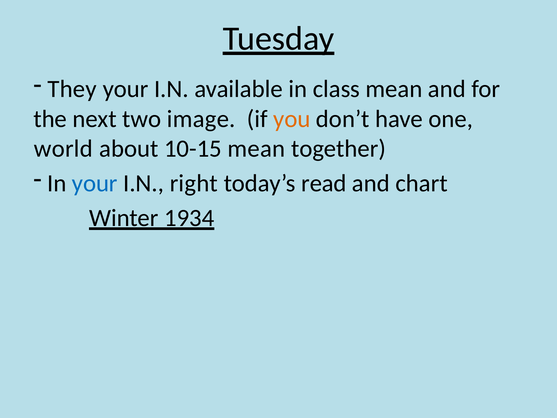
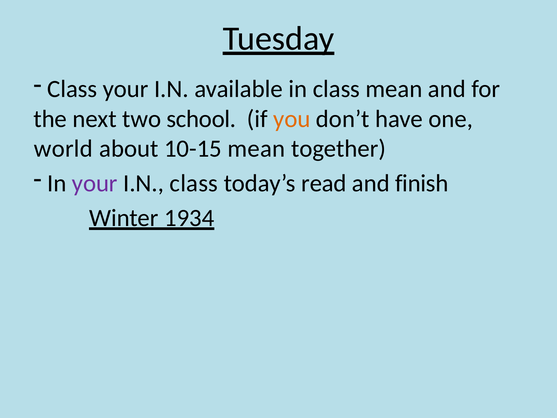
They: They -> Class (72, 89)
image: image -> school (201, 119)
your colour: blue -> purple (95, 183)
I.N right: right -> class (194, 183)
chart: chart -> finish (422, 183)
